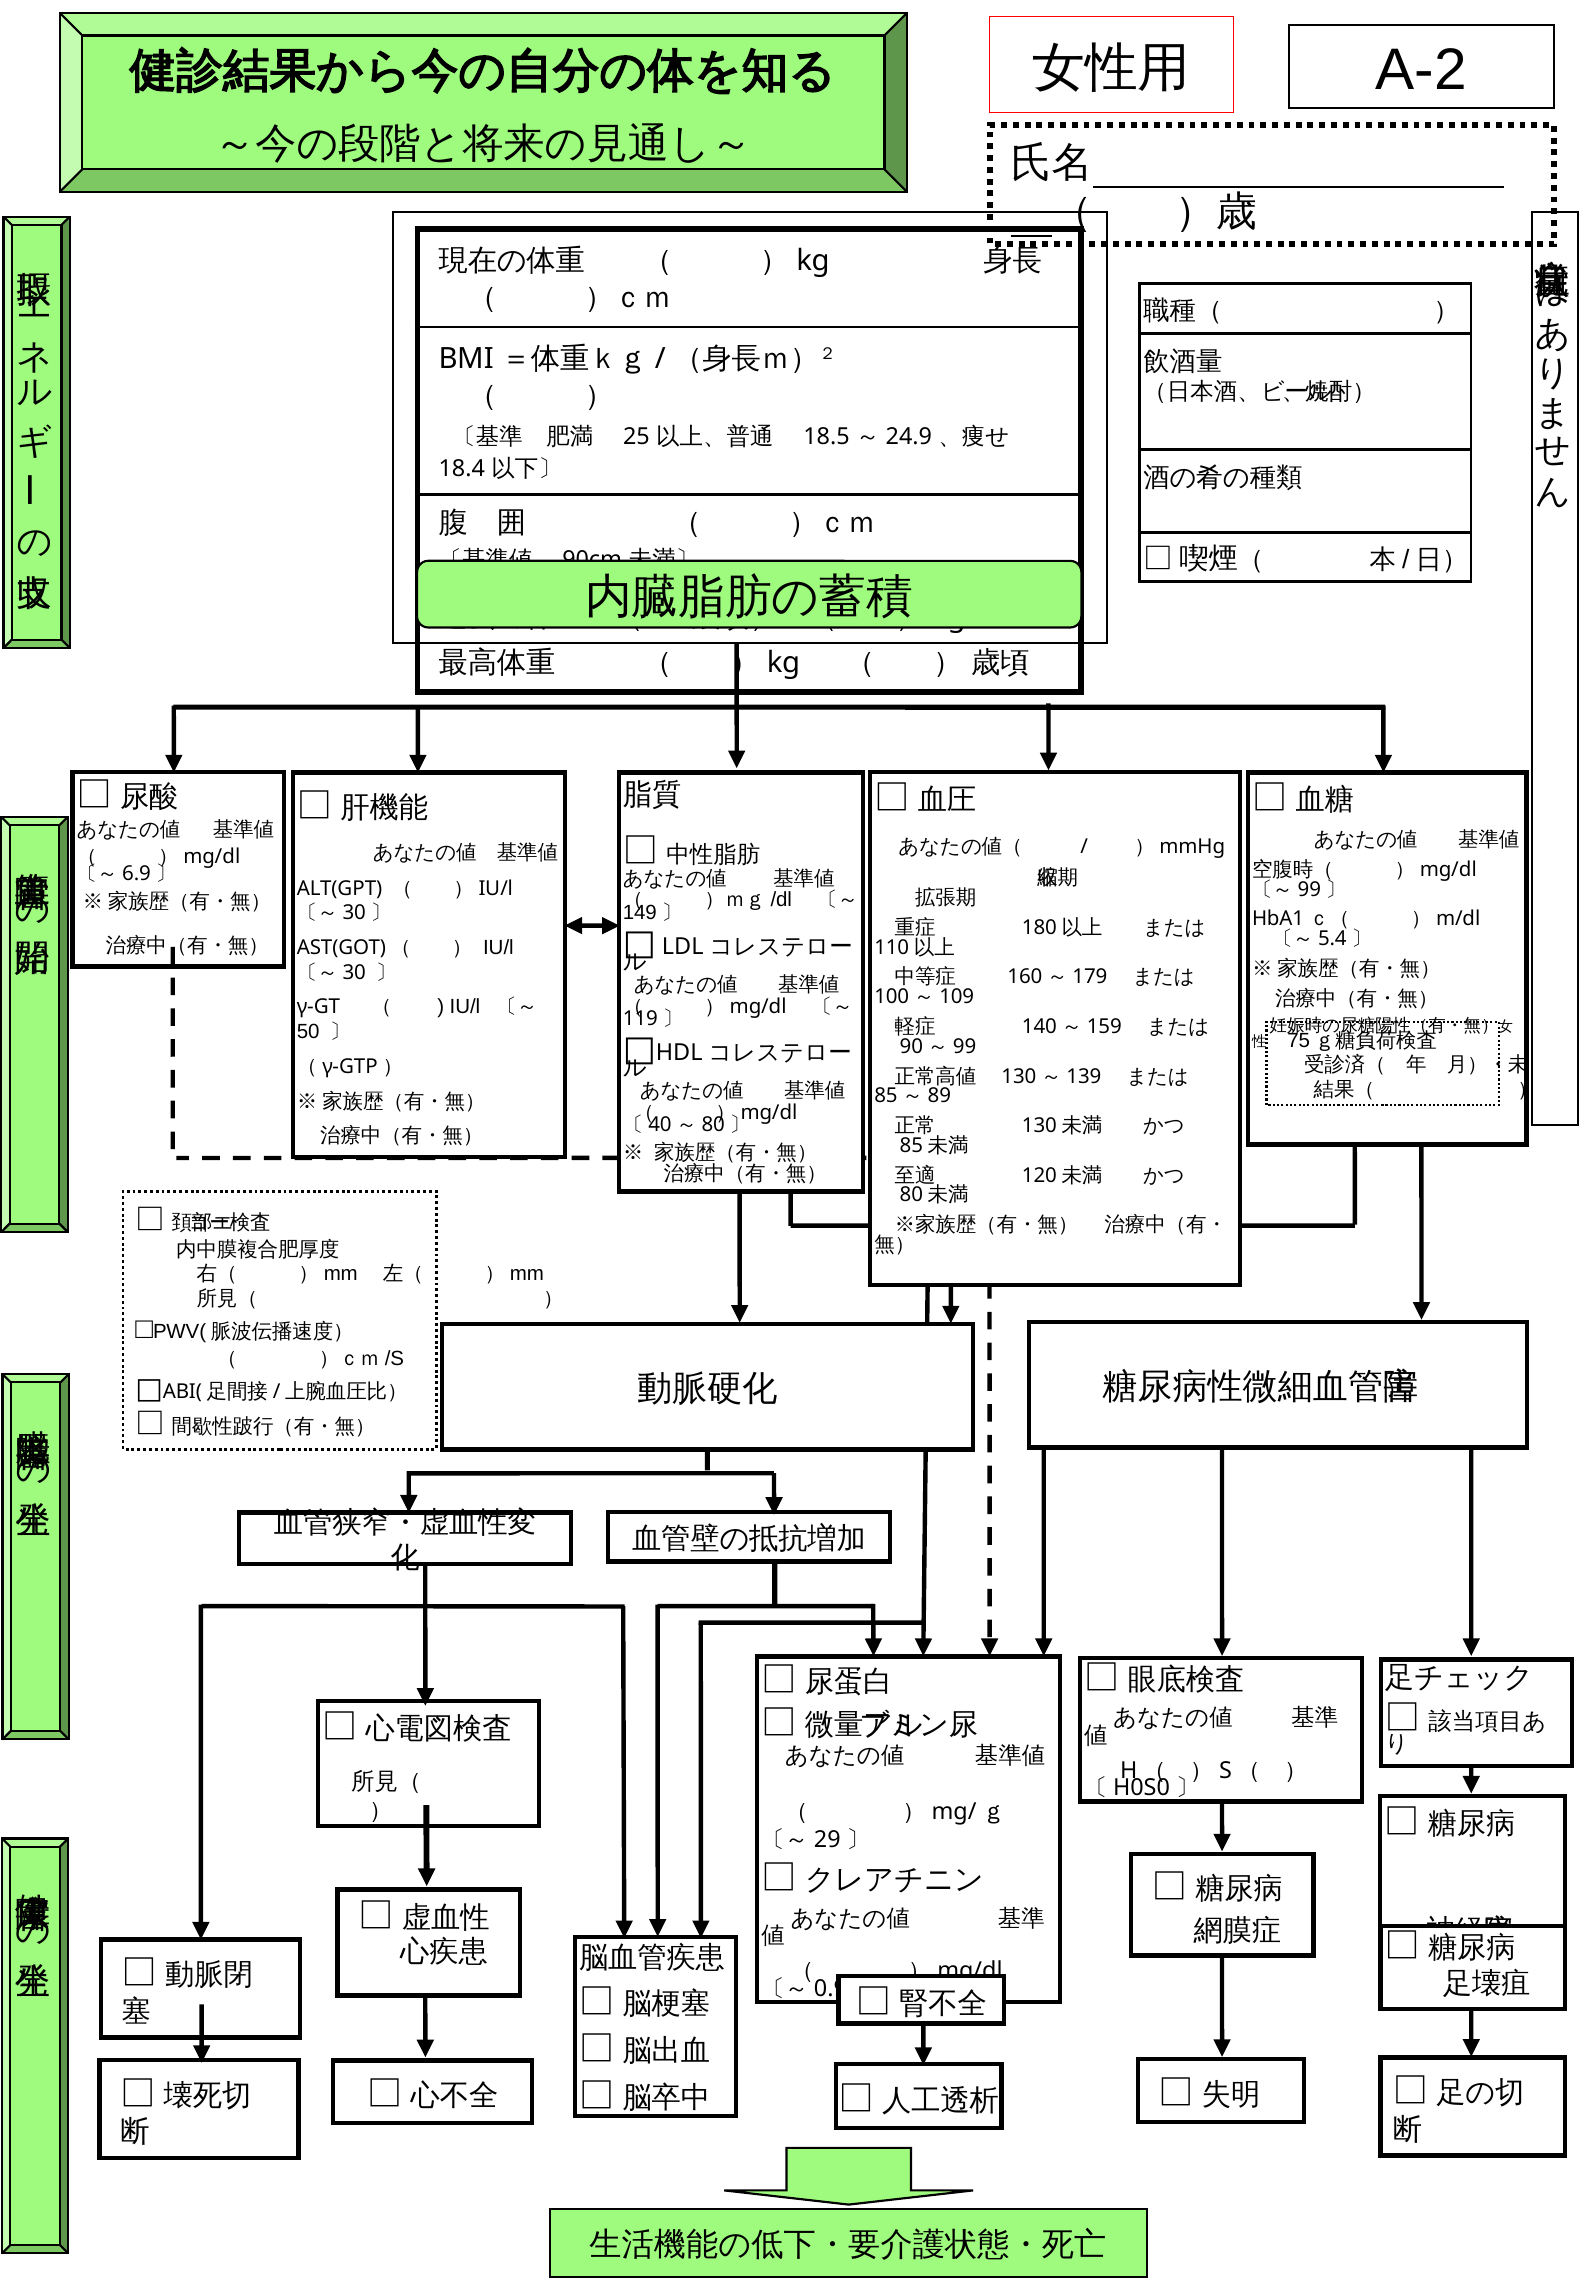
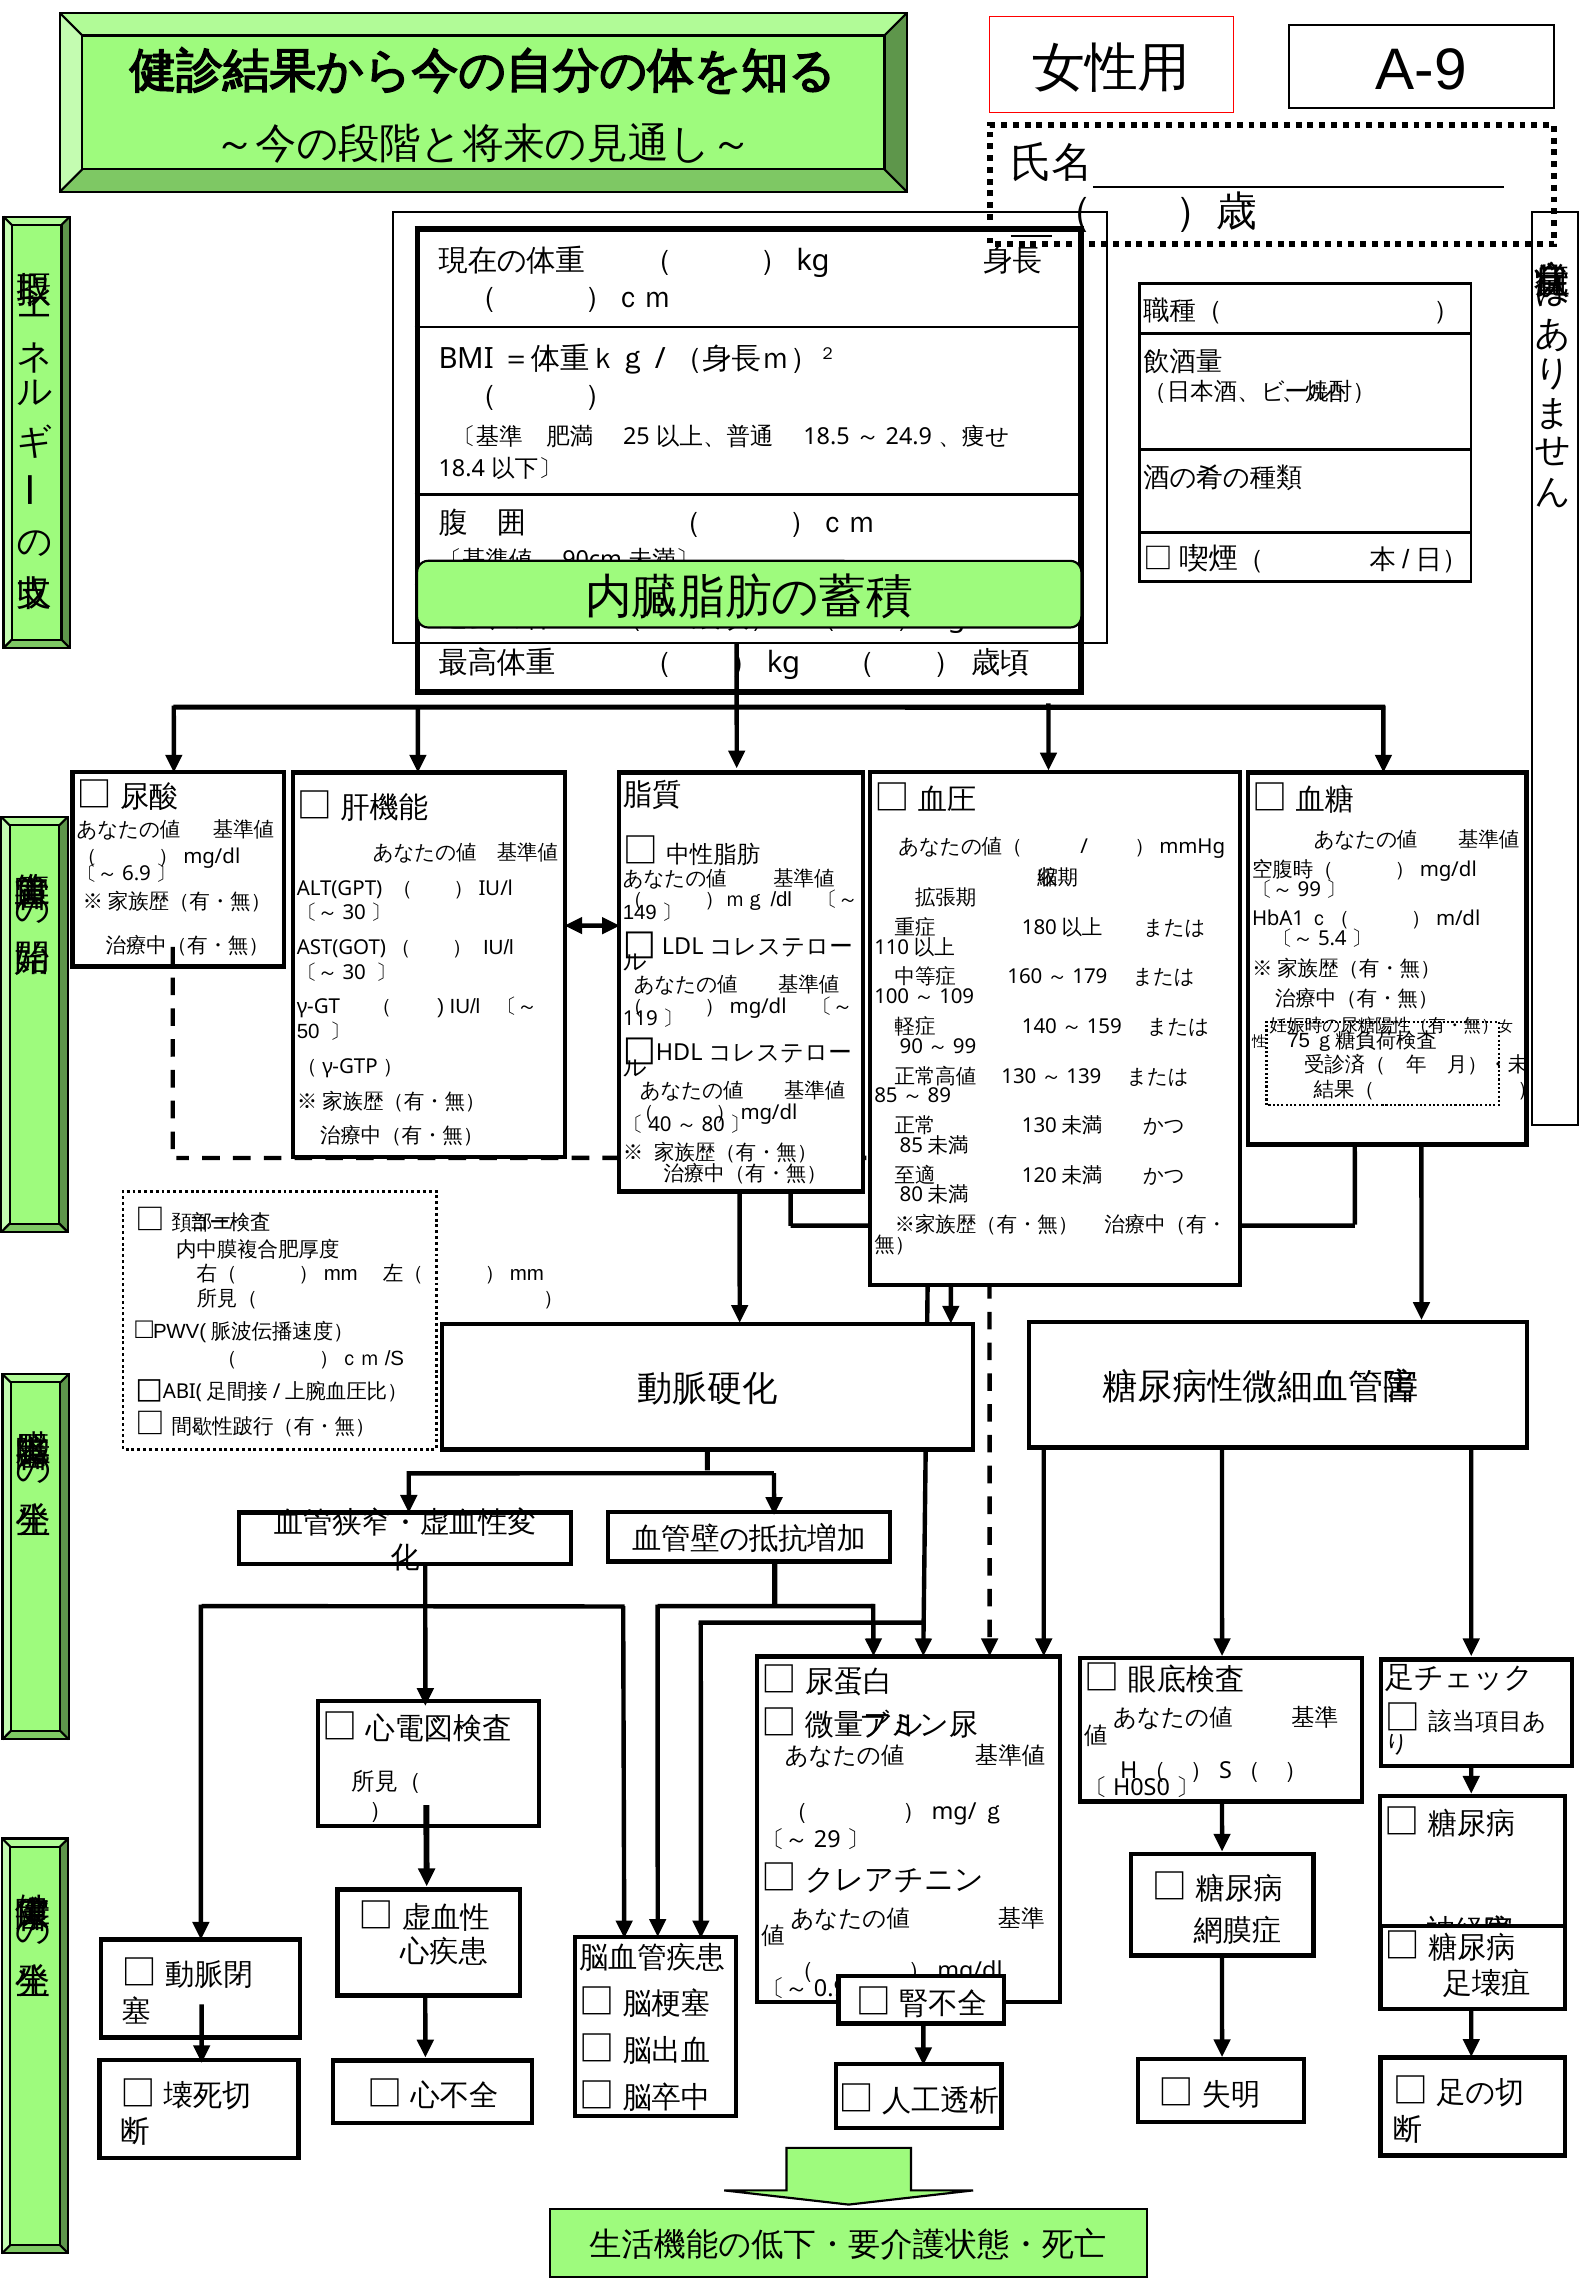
A-2: A-2 -> A-9 (1422, 71)
